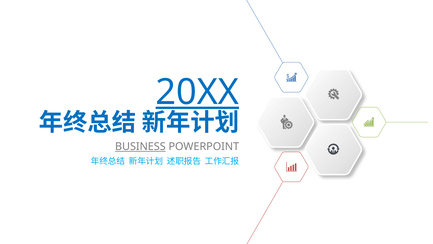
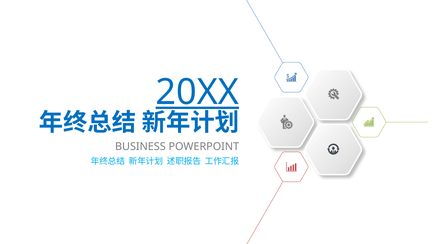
BUSINESS underline: present -> none (140, 146)
